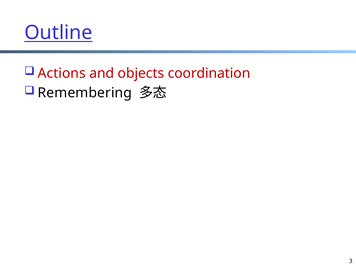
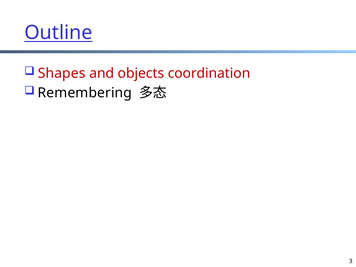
Actions: Actions -> Shapes (62, 73)
